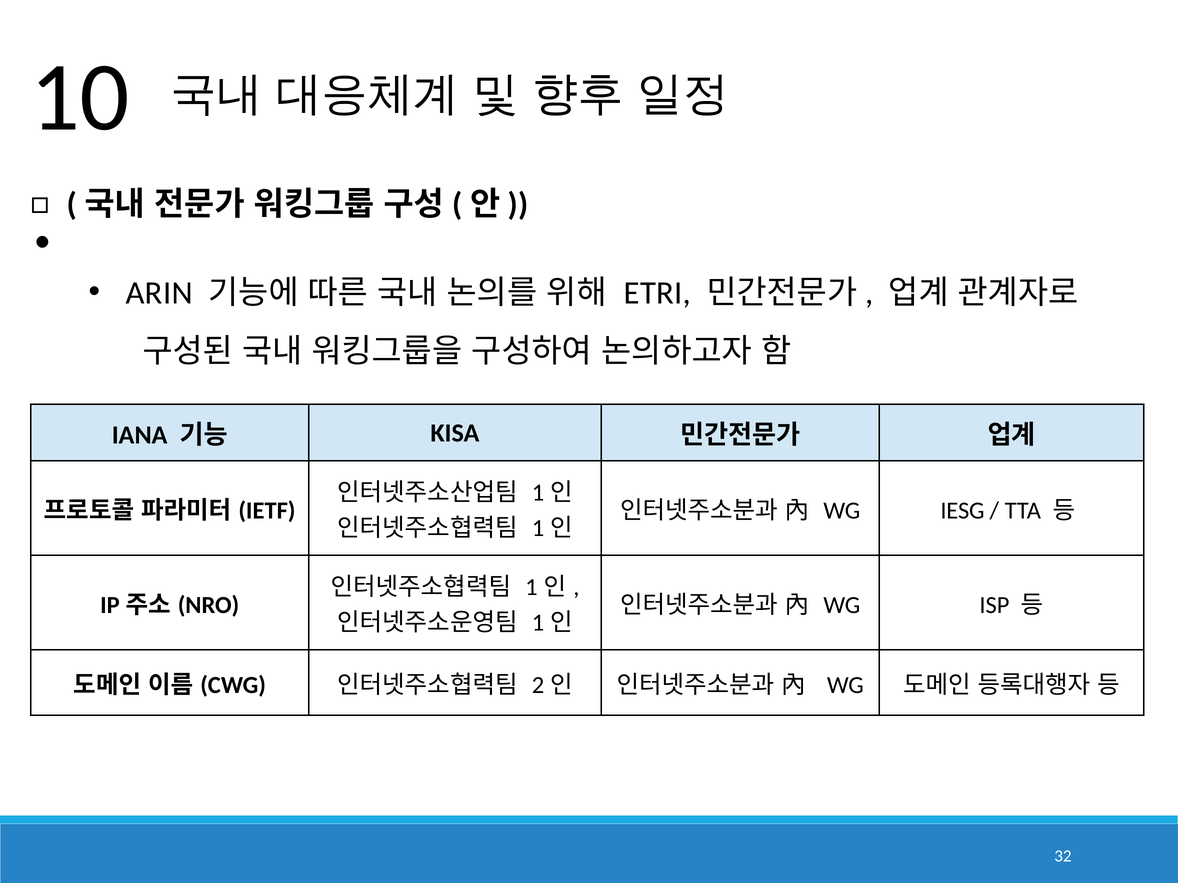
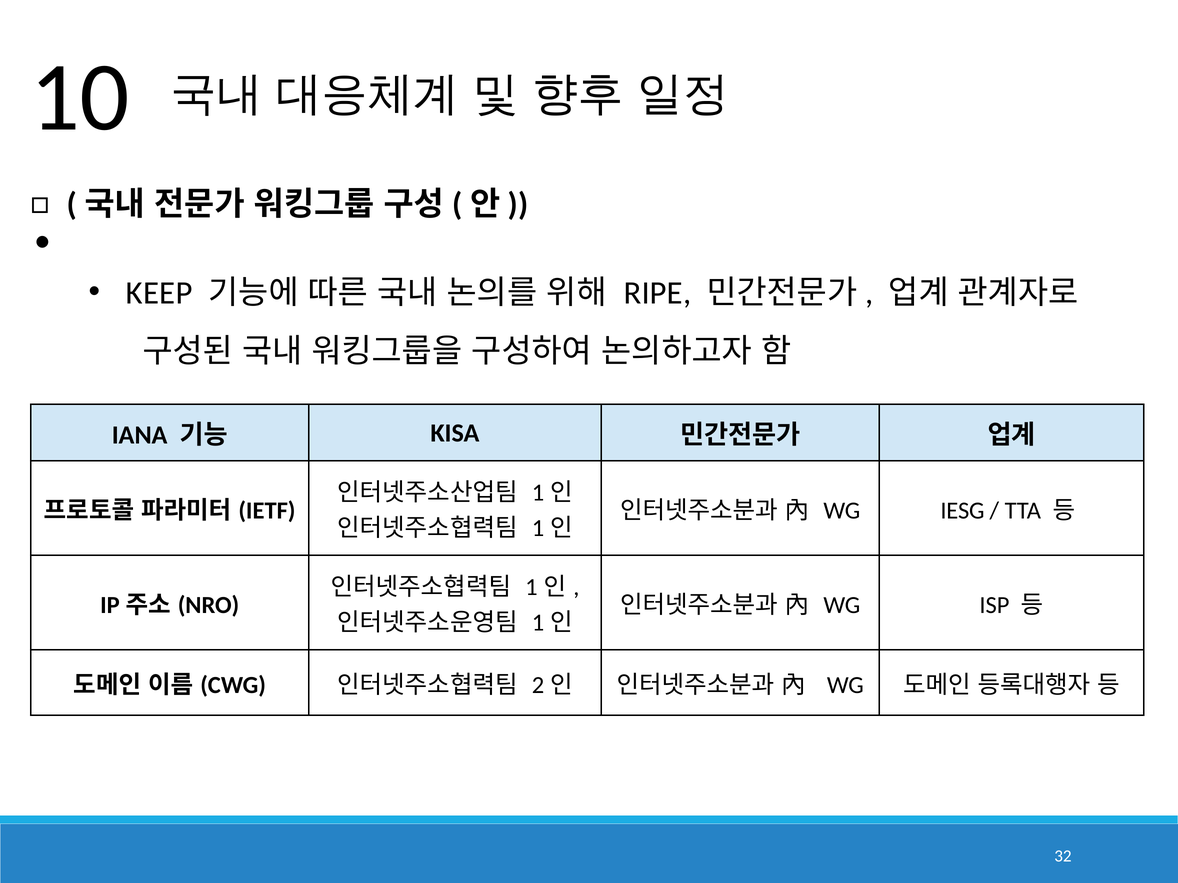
ARIN: ARIN -> KEEP (159, 293)
ETRI: ETRI -> RIPE (658, 293)
